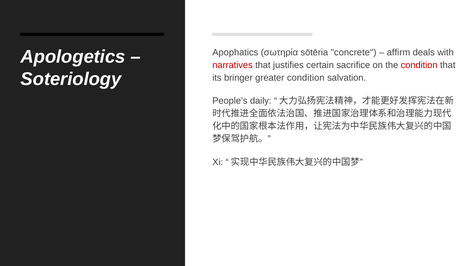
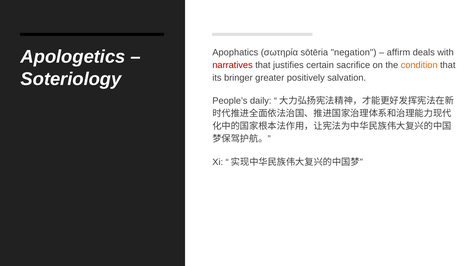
concrete: concrete -> negation (354, 52)
condition colour: red -> orange (419, 65)
greater condition: condition -> positively (306, 78)
